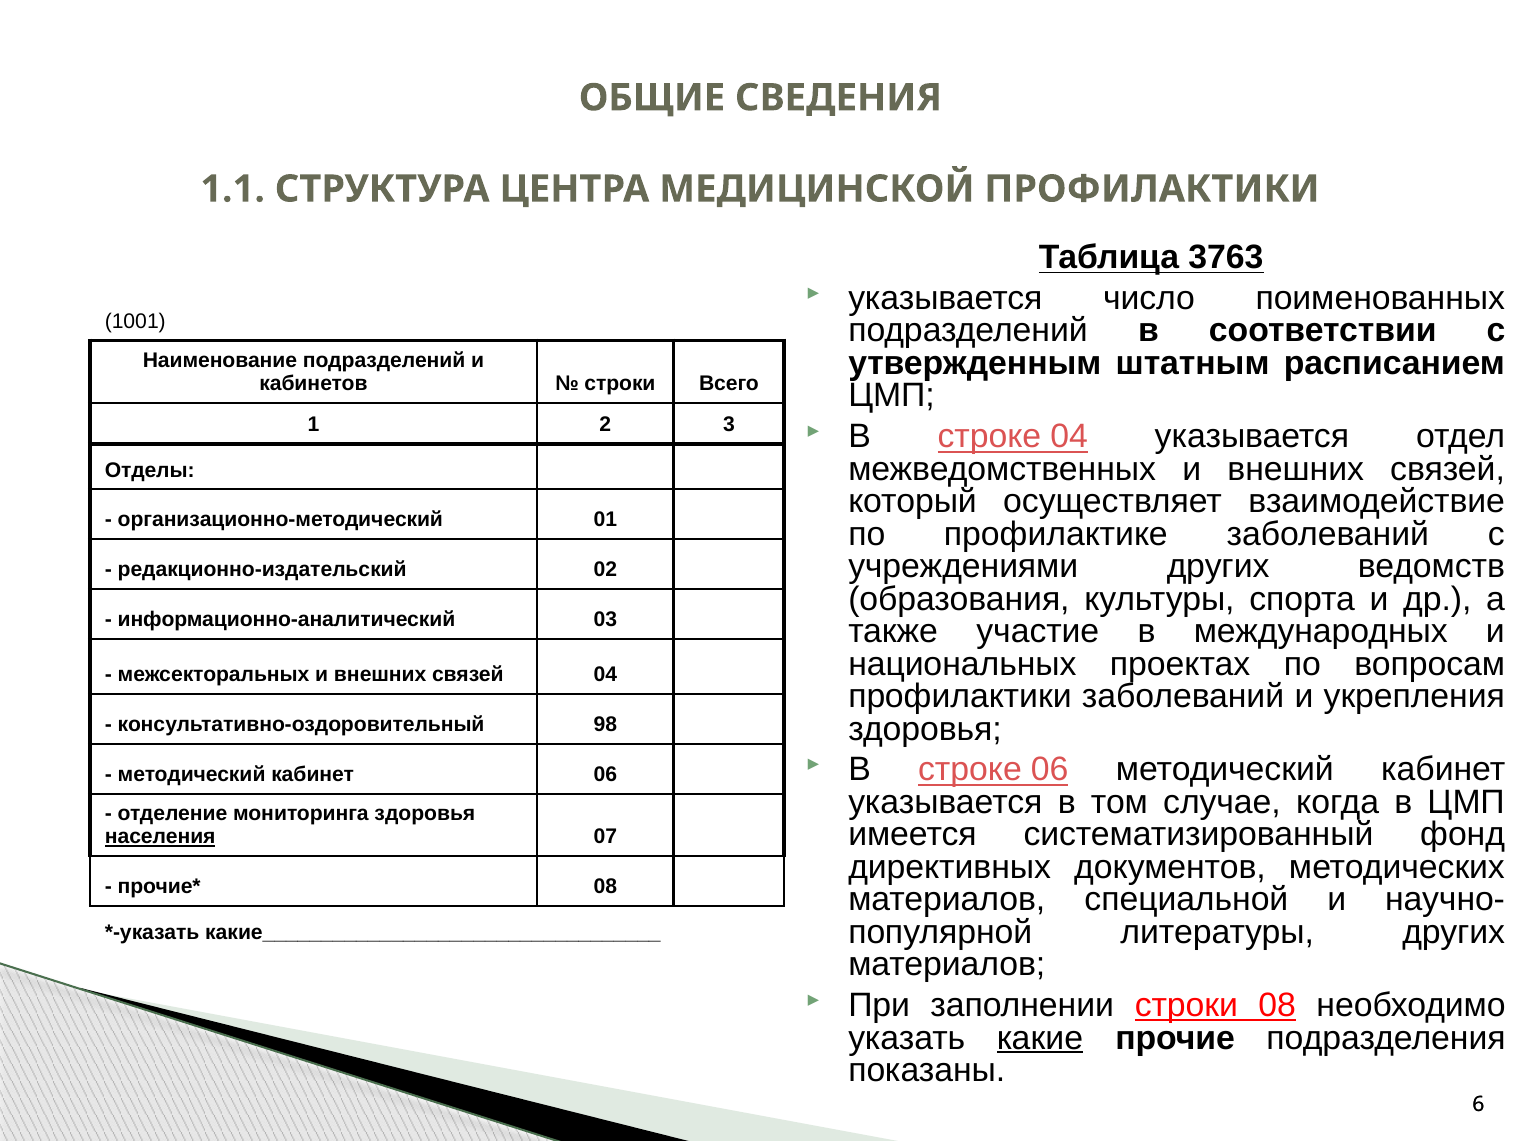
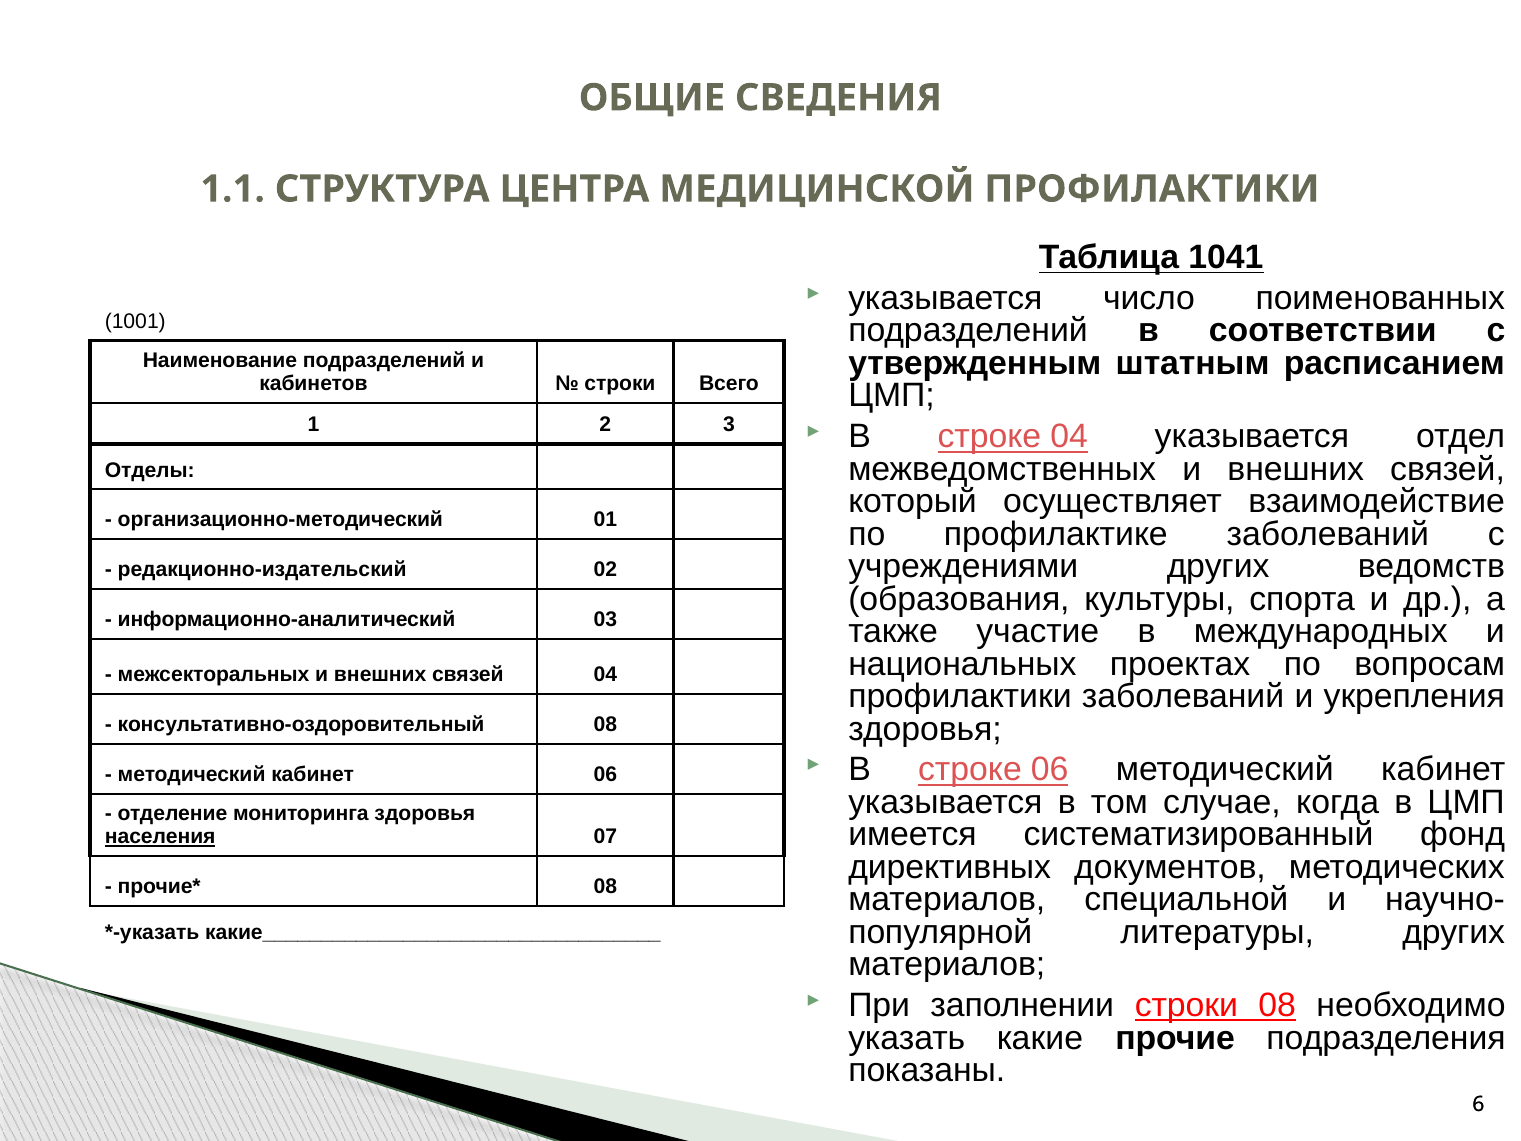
3763: 3763 -> 1041 (1226, 257)
консультативно-оздоровительный 98: 98 -> 08 (605, 725)
какие underline: present -> none (1040, 1038)
